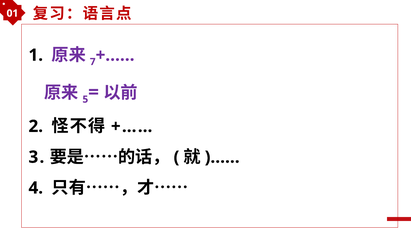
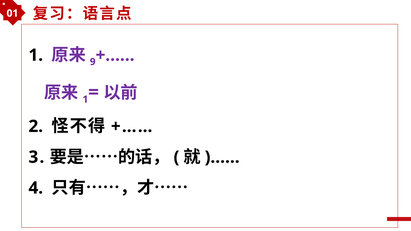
7: 7 -> 9 (93, 62)
5: 5 -> 1 (85, 99)
